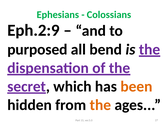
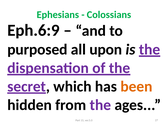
Eph.2:9: Eph.2:9 -> Eph.6:9 (33, 30)
bend: bend -> upon (106, 50)
the colour: orange -> purple (100, 105)
